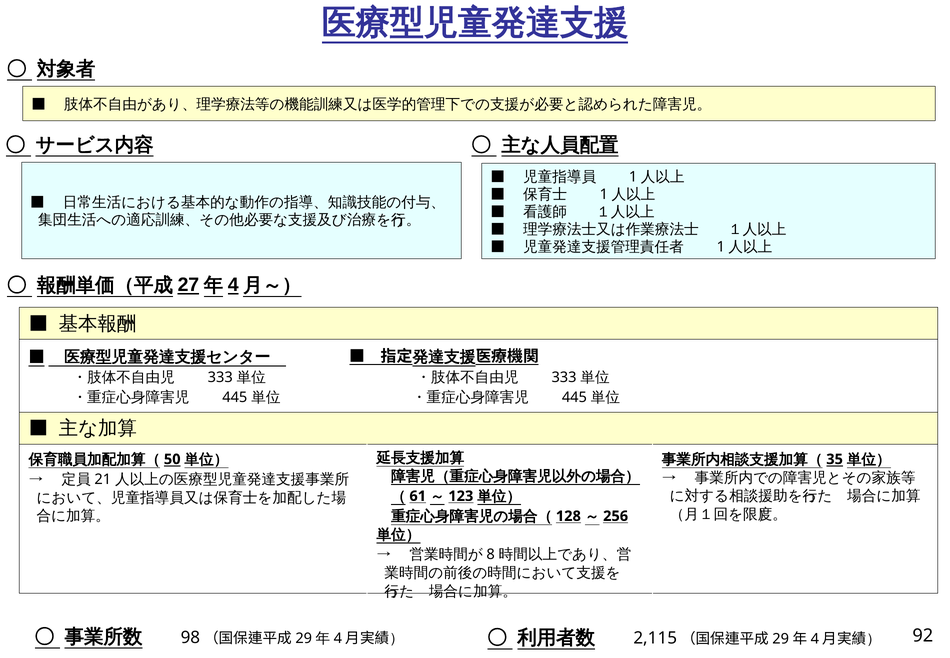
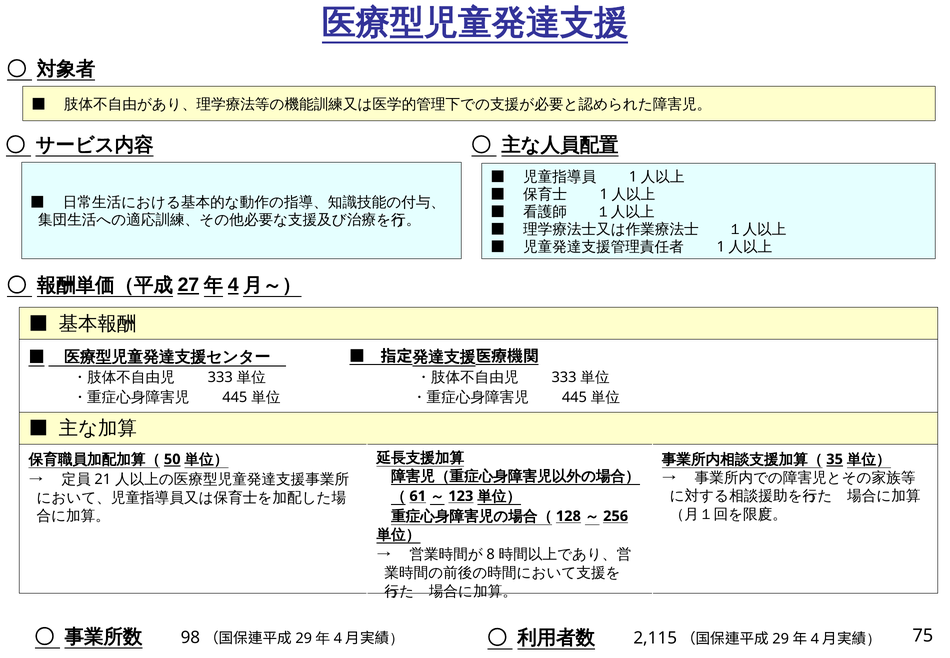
92: 92 -> 75 (923, 636)
